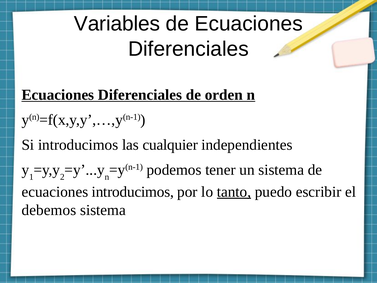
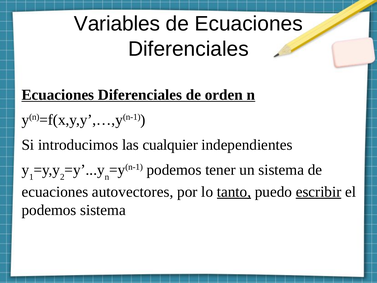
ecuaciones introducimos: introducimos -> autovectores (133, 192)
escribir underline: none -> present (319, 192)
debemos: debemos -> podemos (49, 210)
